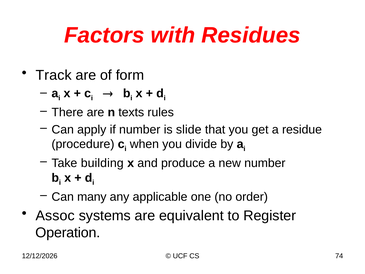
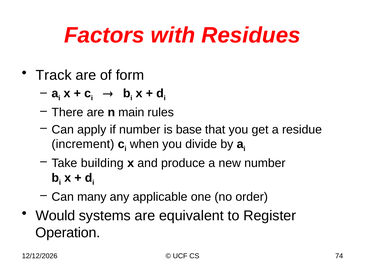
texts: texts -> main (131, 112)
slide: slide -> base (189, 129)
procedure: procedure -> increment (83, 144)
Assoc: Assoc -> Would (55, 215)
